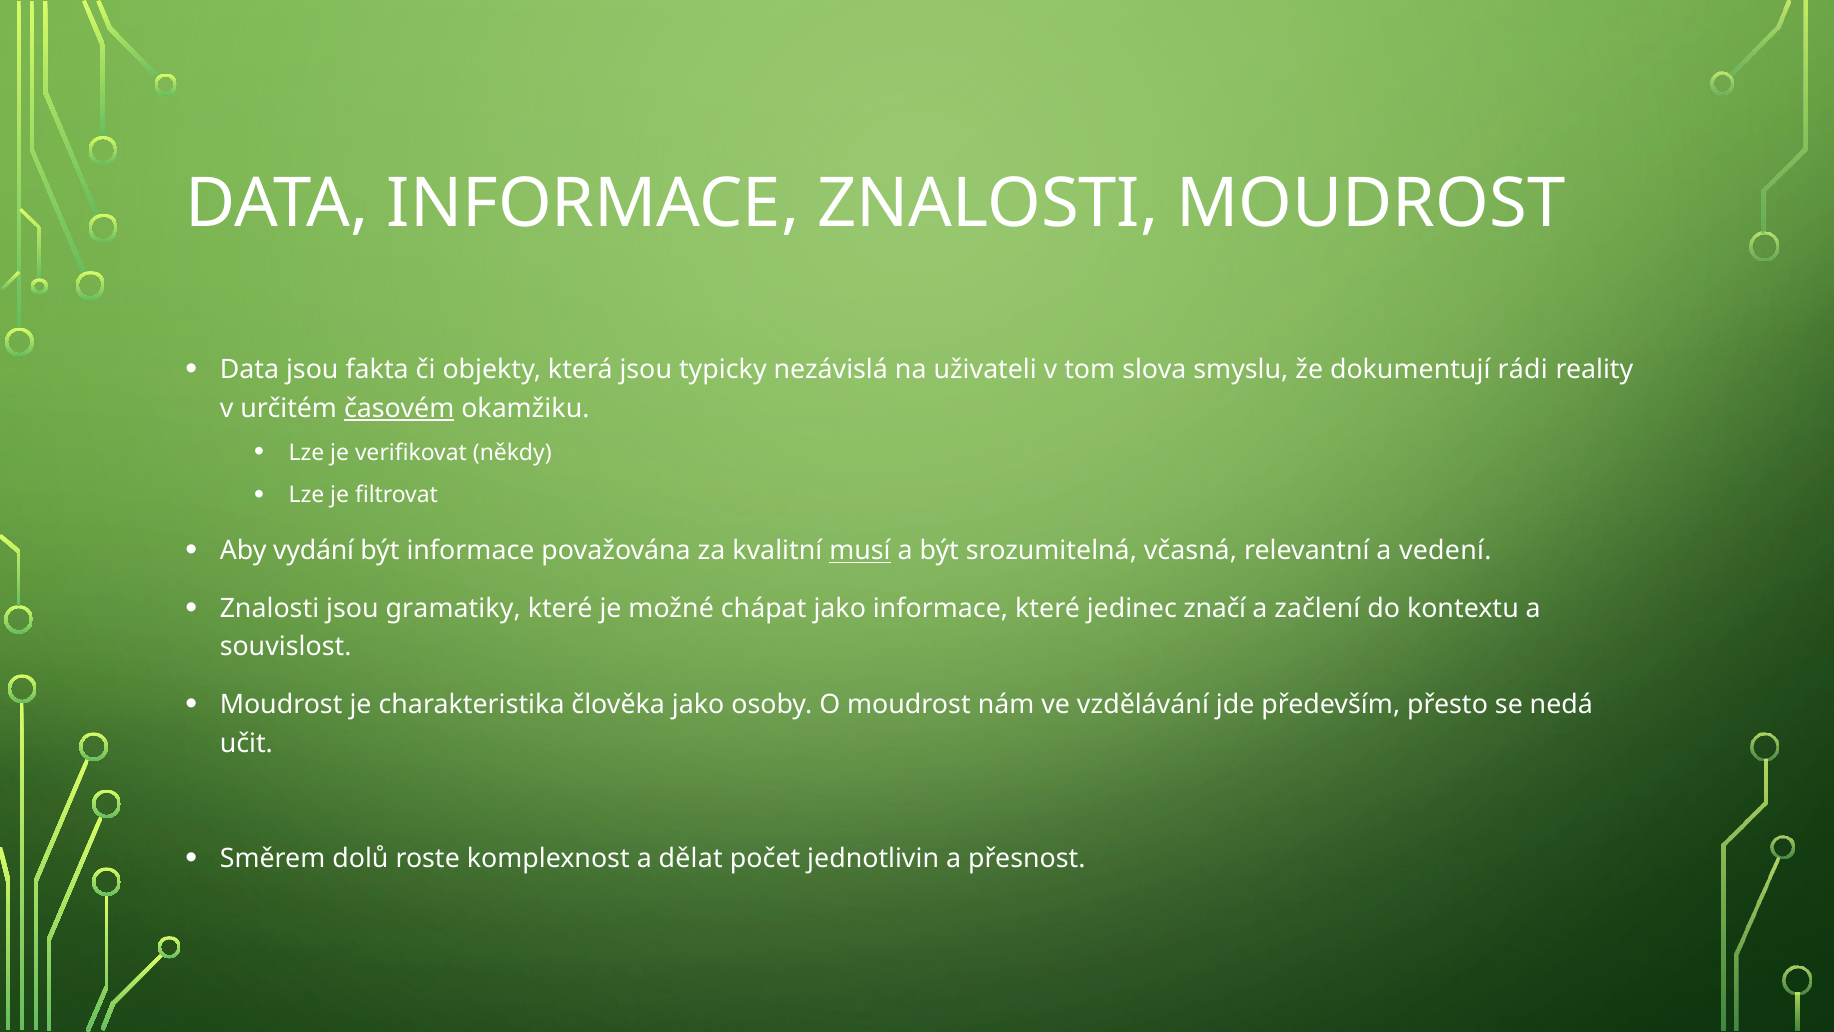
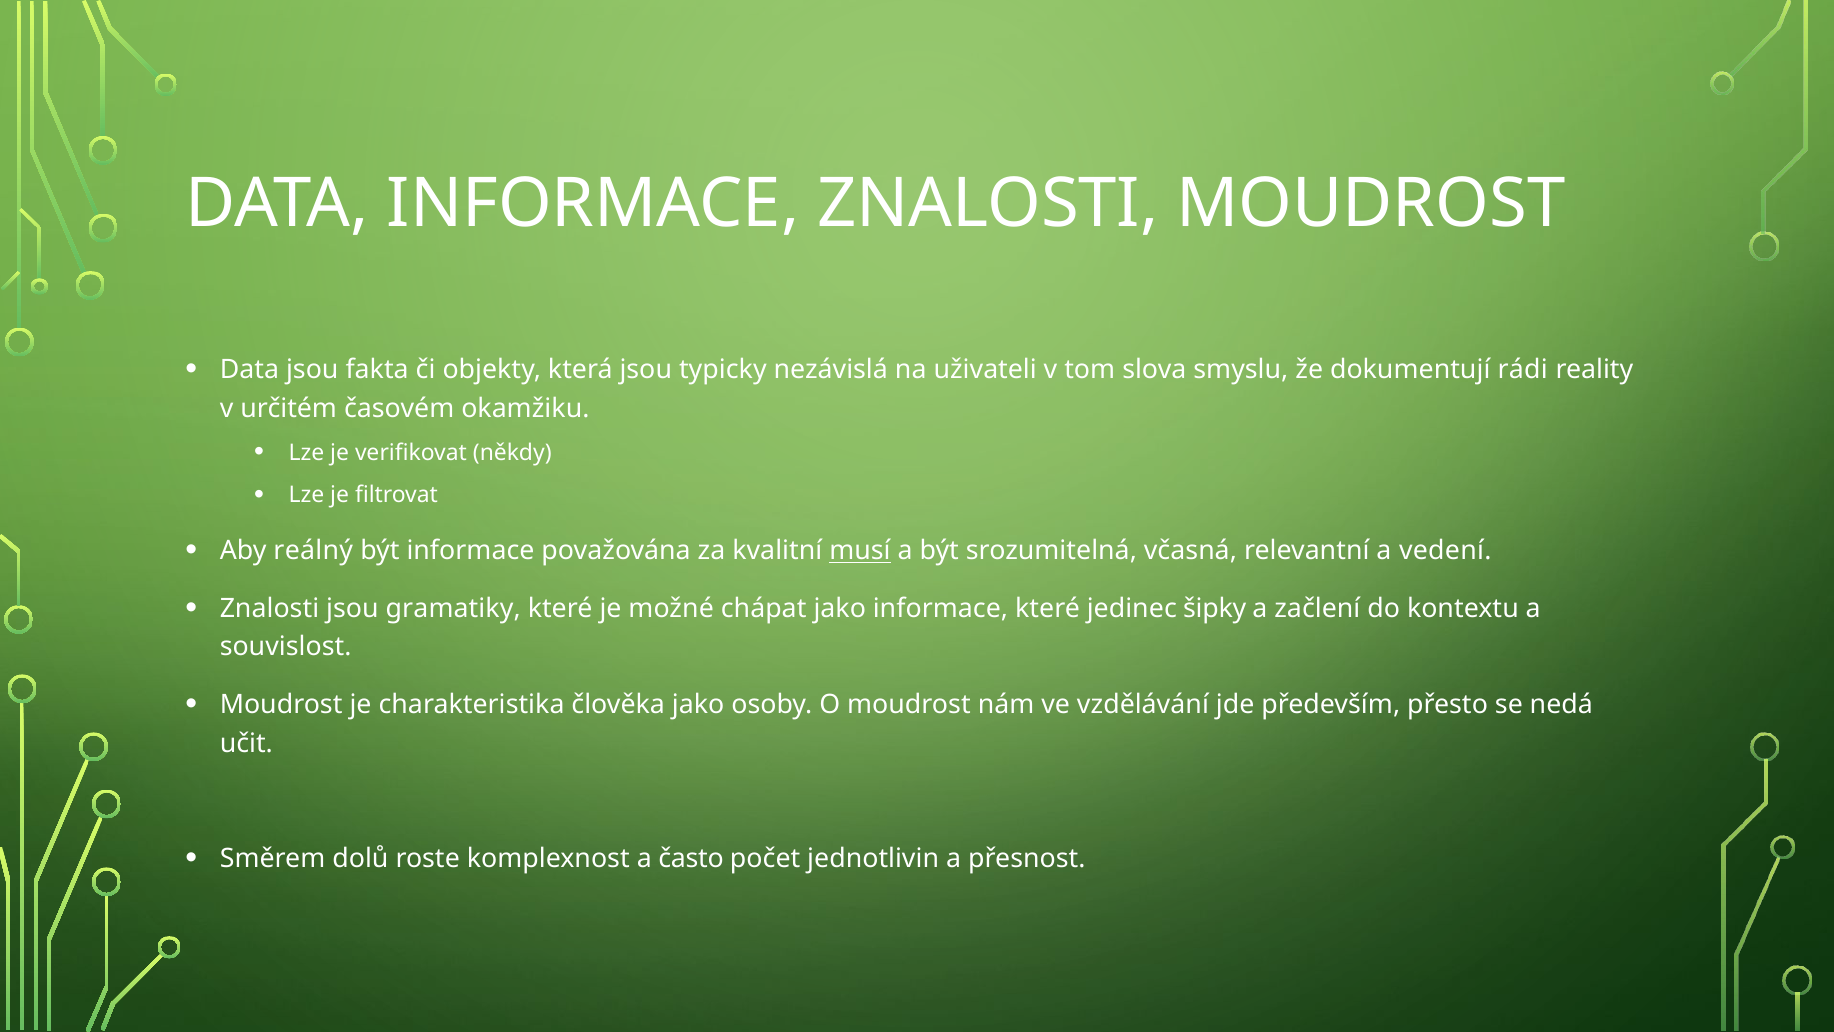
časovém underline: present -> none (399, 408)
vydání: vydání -> reálný (313, 551)
značí: značí -> šipky (1215, 608)
dělat: dělat -> často (691, 858)
